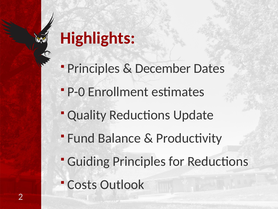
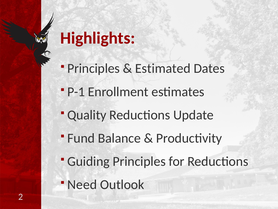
December: December -> Estimated (163, 68)
P-0: P-0 -> P-1 (76, 92)
Costs: Costs -> Need (82, 184)
